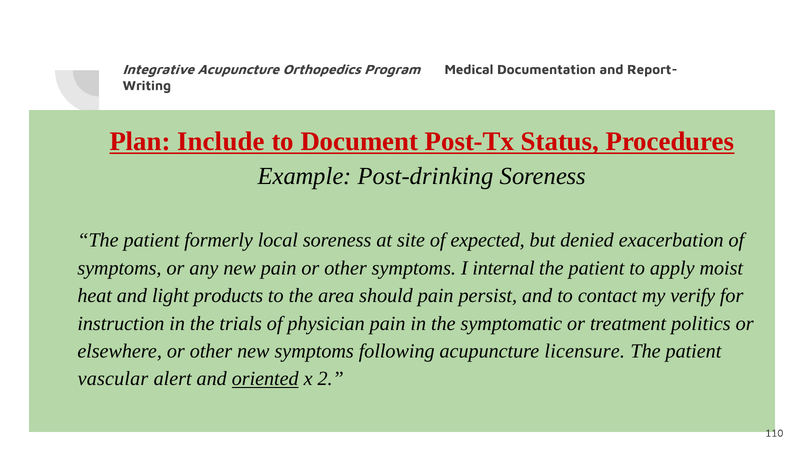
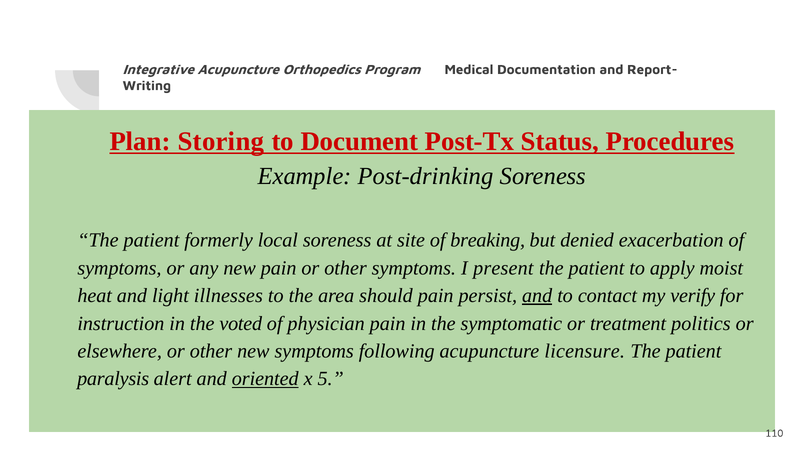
Include: Include -> Storing (221, 141)
expected: expected -> breaking (488, 240)
internal: internal -> present (503, 268)
products: products -> illnesses (228, 296)
and underline: none -> present (537, 296)
trials: trials -> voted (241, 324)
vascular: vascular -> paralysis (113, 379)
2: 2 -> 5 (331, 379)
